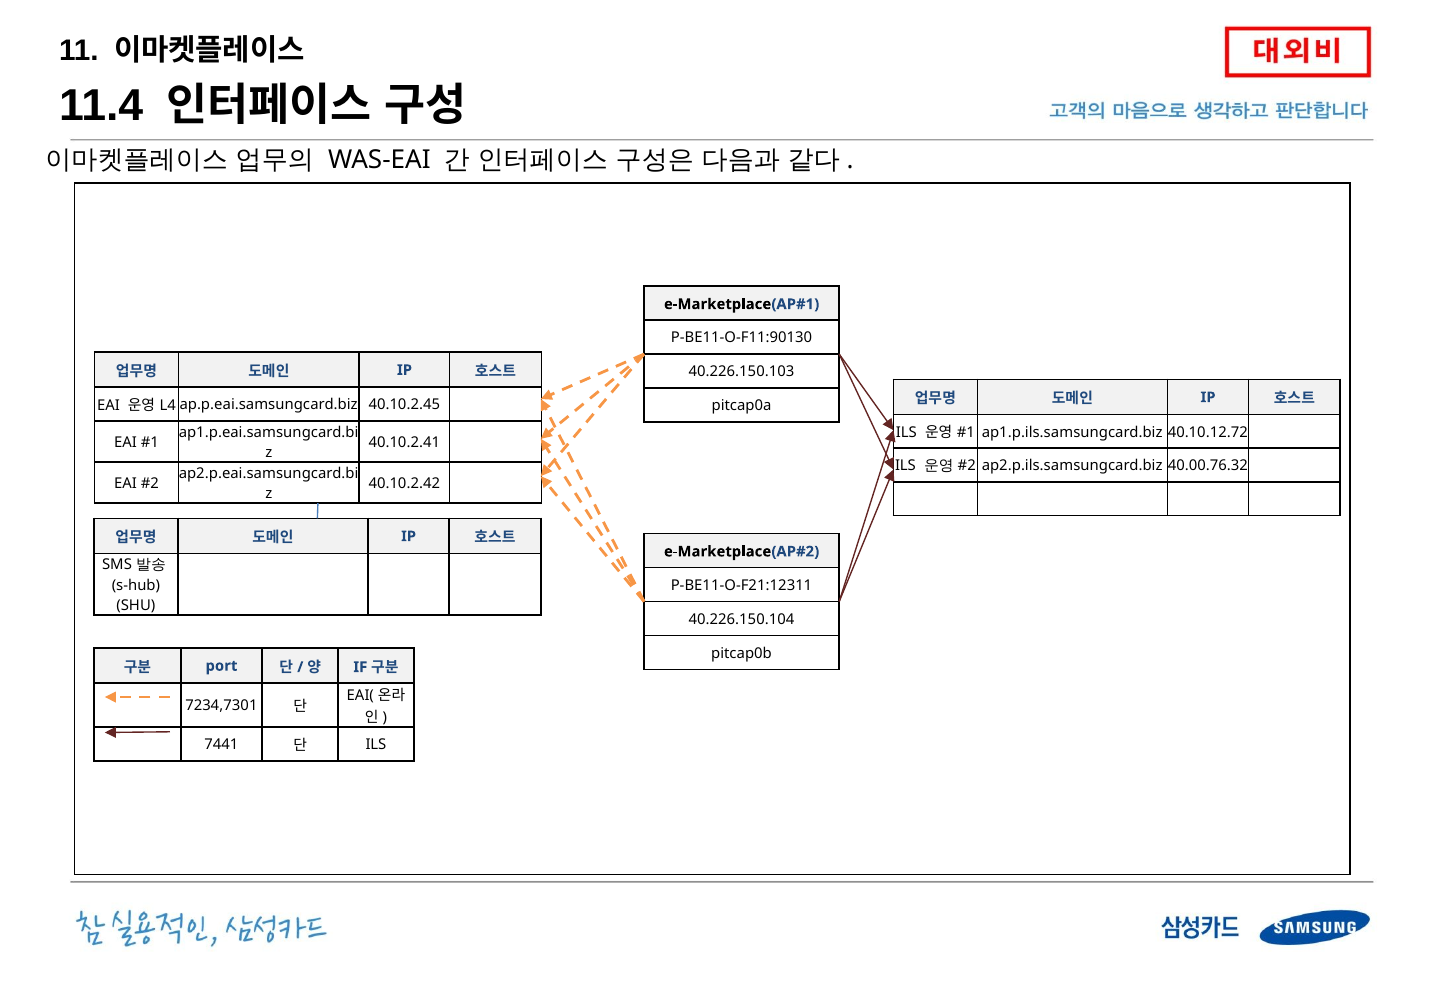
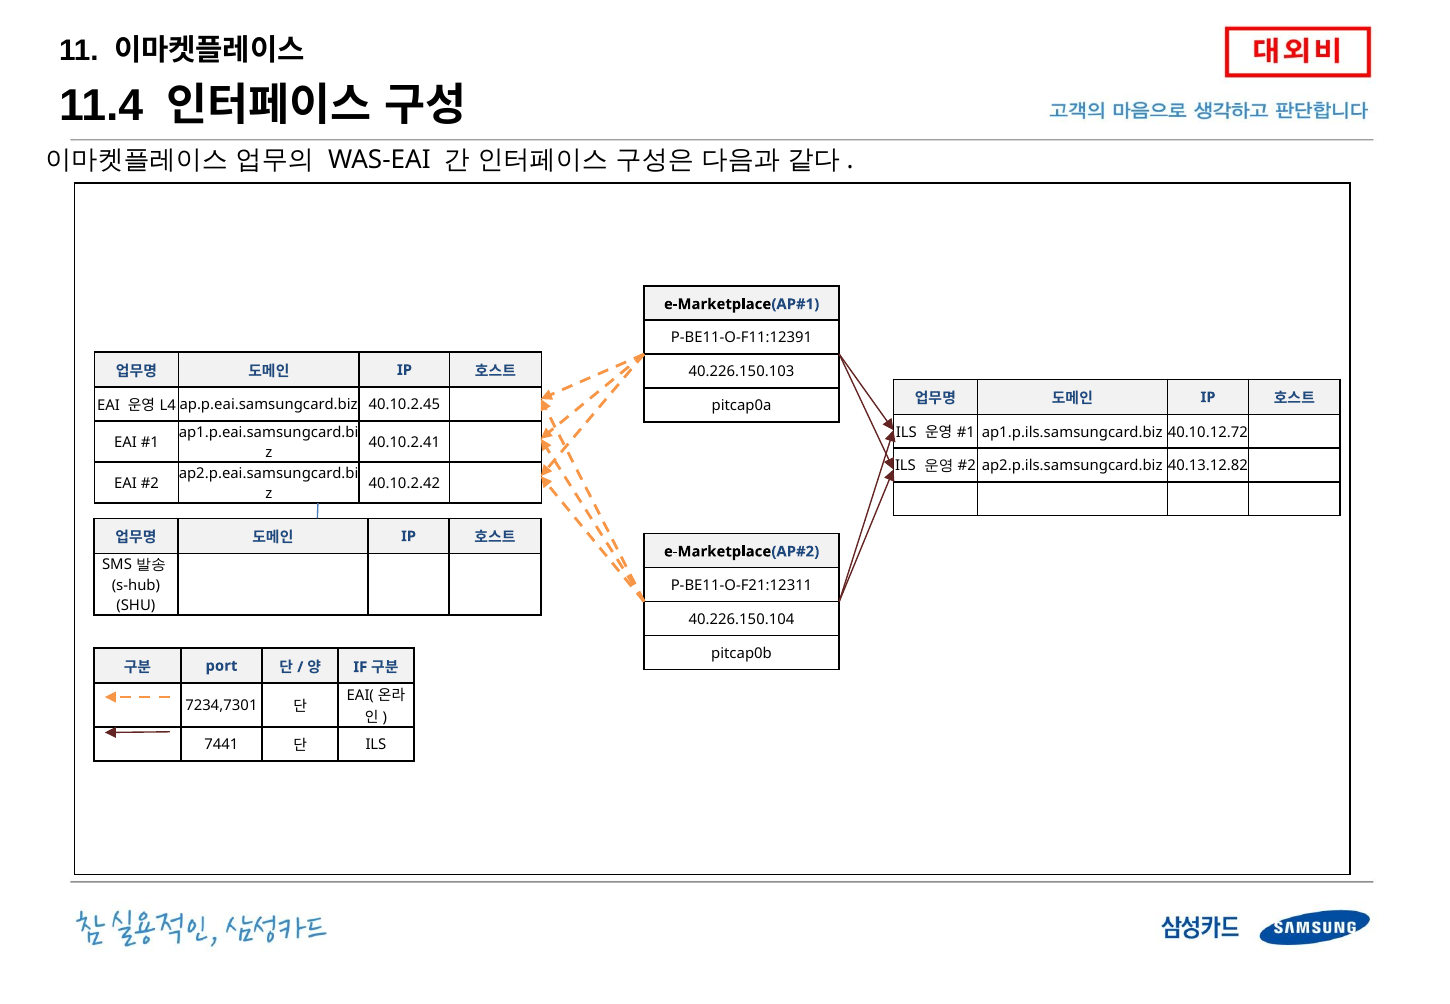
P-BE11-O-F11:90130: P-BE11-O-F11:90130 -> P-BE11-O-F11:12391 (741, 338)
40.00.76.32: 40.00.76.32 -> 40.13.12.82 (1208, 466)
